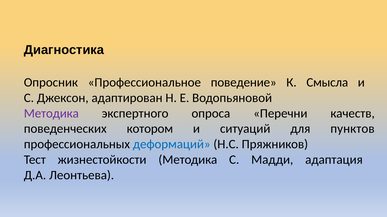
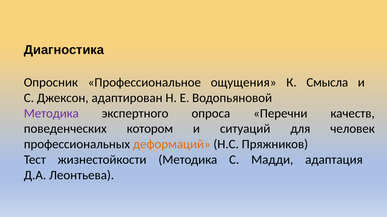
поведение: поведение -> ощущения (244, 83)
пунктов: пунктов -> человек (353, 129)
деформаций colour: blue -> orange (172, 145)
